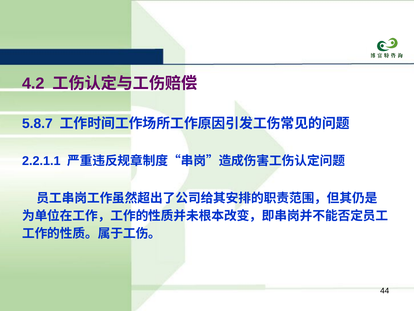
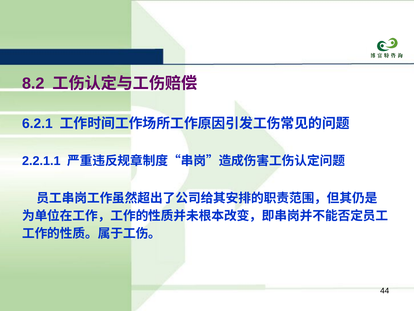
4.2: 4.2 -> 8.2 (33, 83)
5.8.7: 5.8.7 -> 6.2.1 (37, 123)
